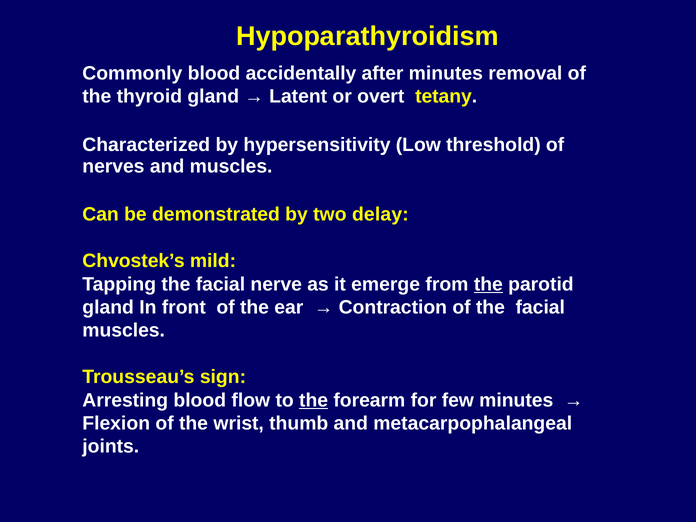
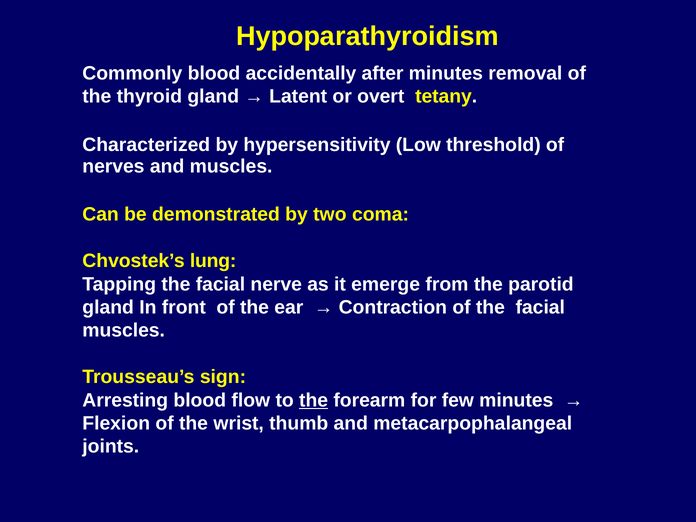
delay: delay -> coma (380, 215)
mild: mild -> lung (213, 261)
the underline: present -> none (488, 284)
